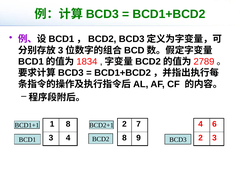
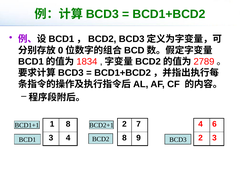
3: 3 -> 0 (61, 50)
